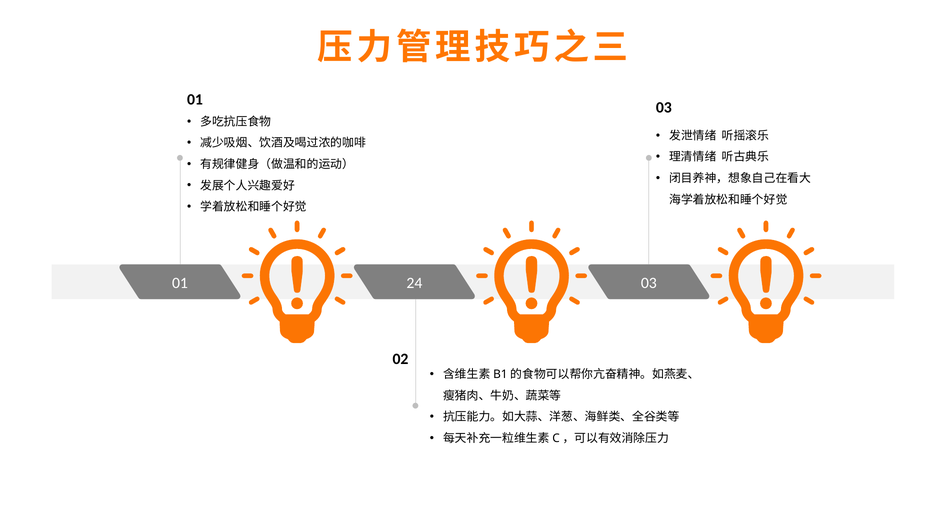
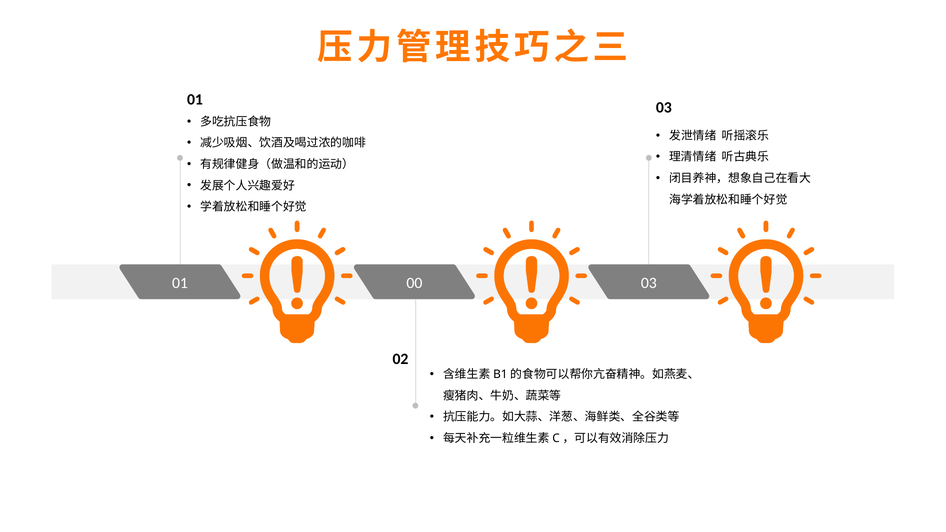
24: 24 -> 00 (414, 283)
